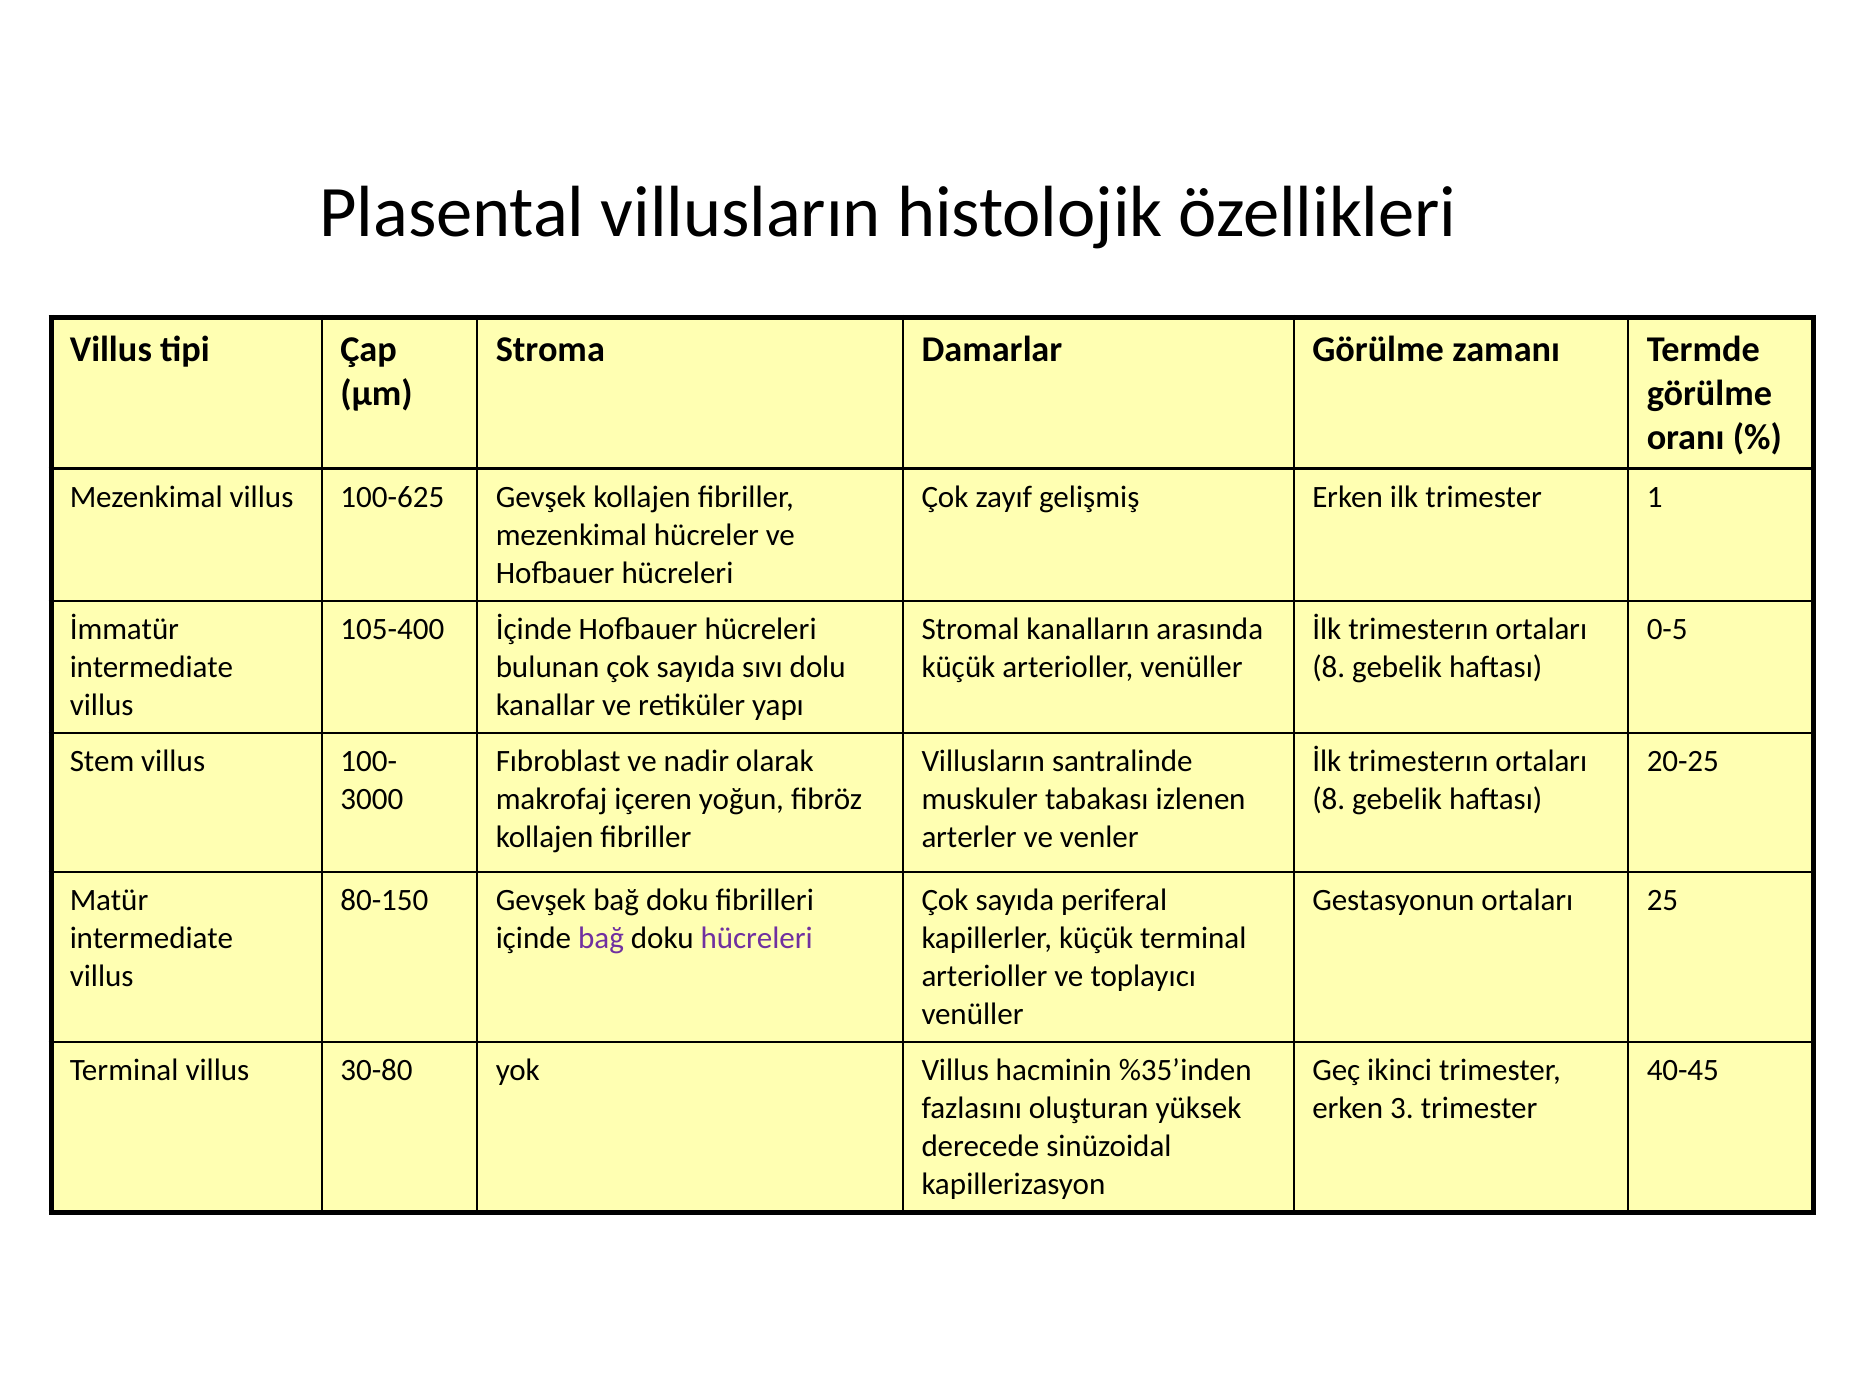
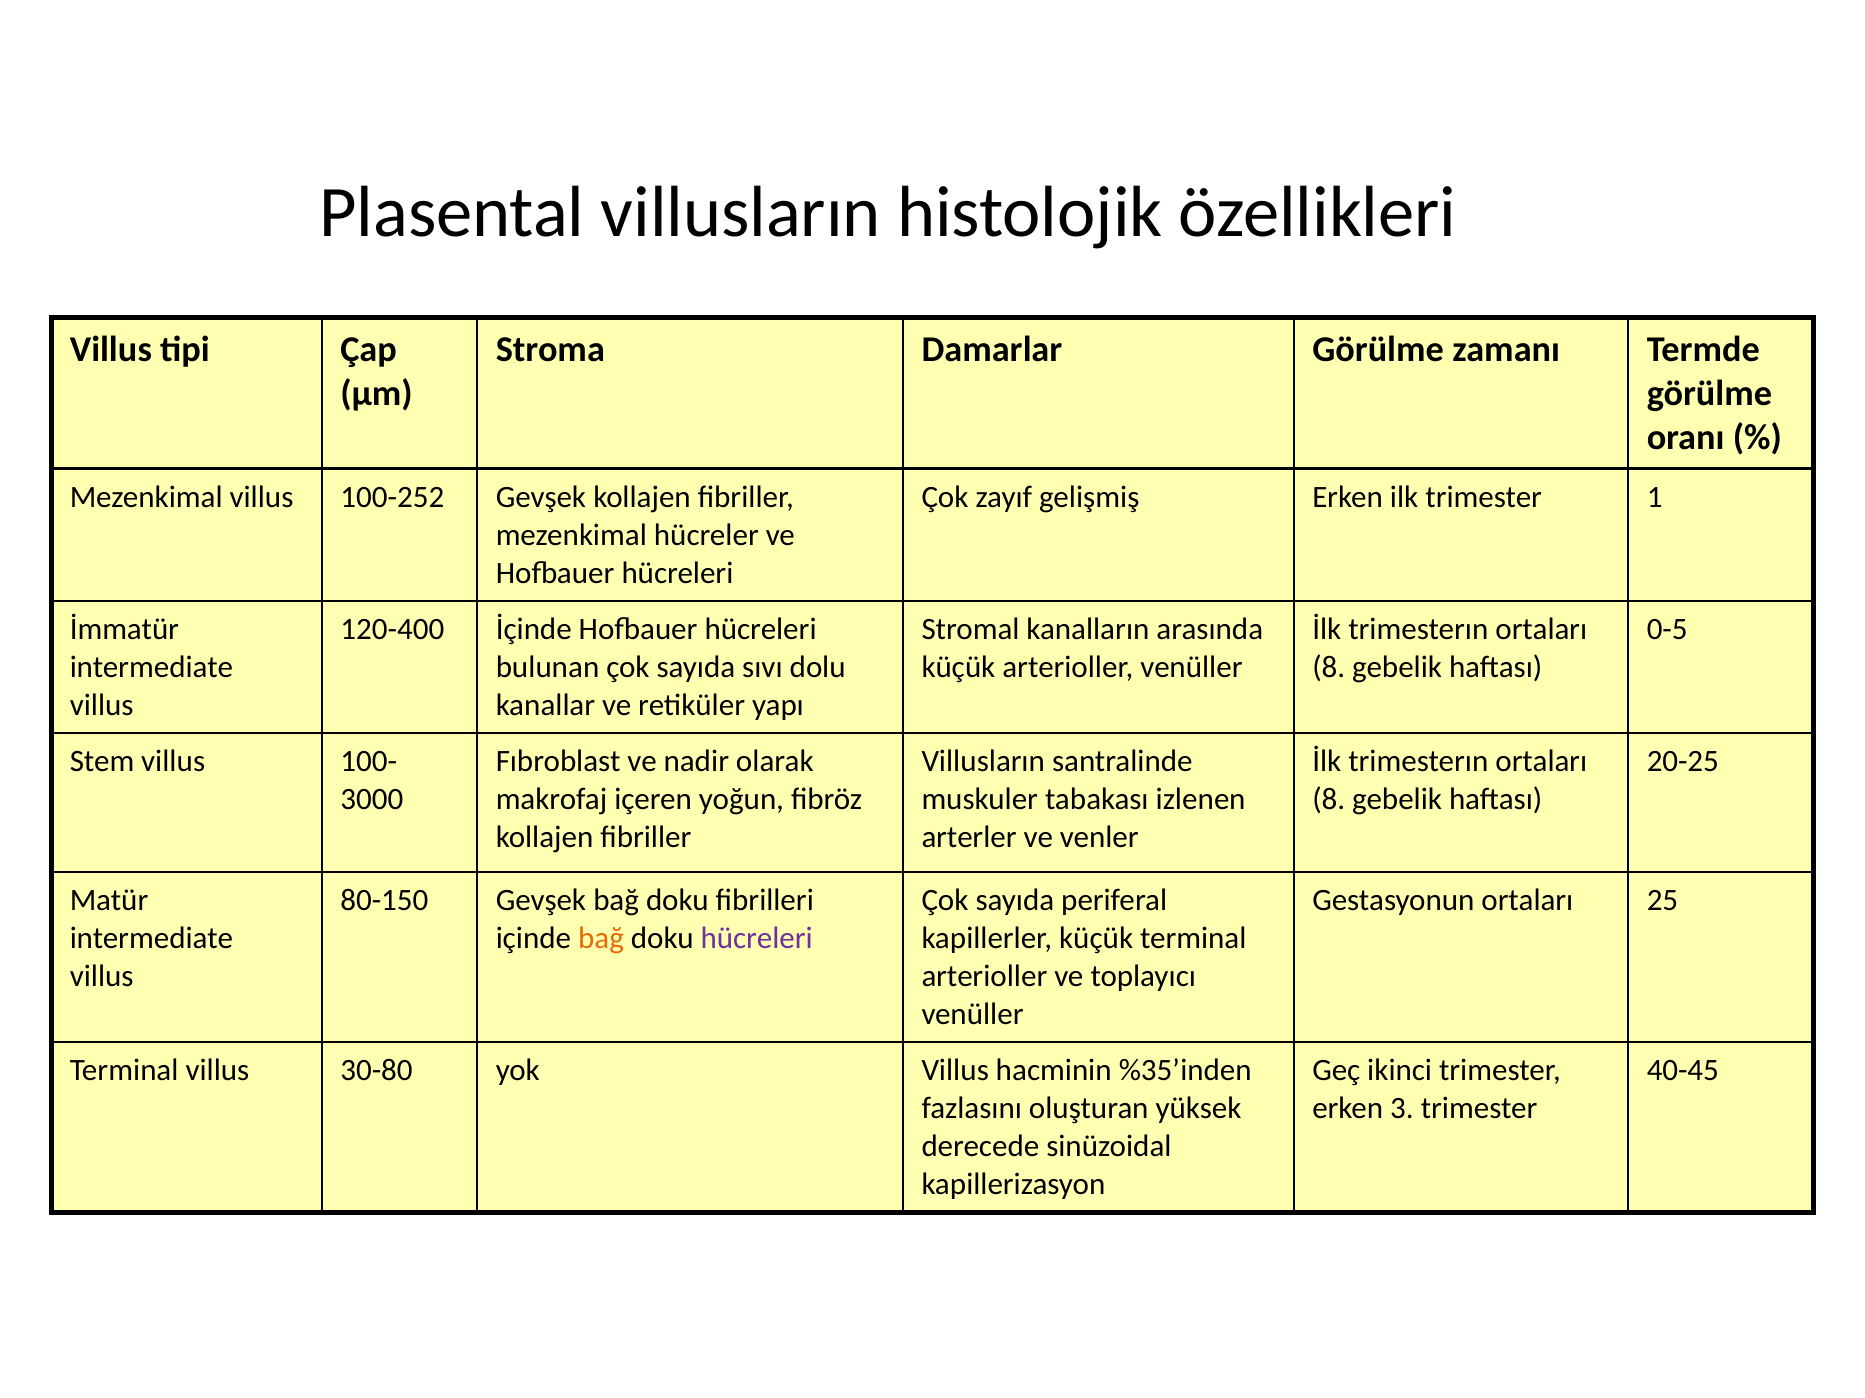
100-625: 100-625 -> 100-252 (392, 497)
105-400: 105-400 -> 120-400 (392, 630)
bağ colour: purple -> orange (601, 939)
